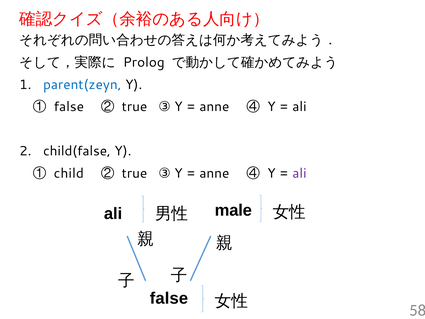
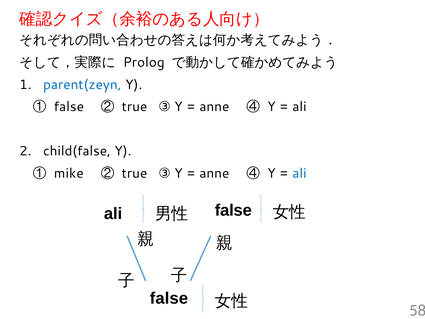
ali colour: purple -> blue (299, 173)
child: child -> mike (69, 173)
ali male: male -> false (233, 210)
